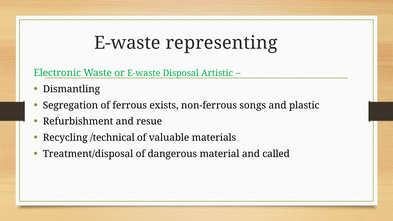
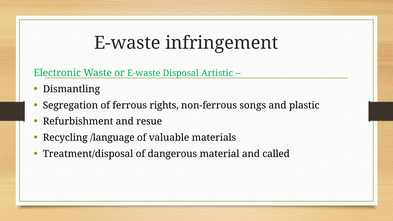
representing: representing -> infringement (222, 43)
exists: exists -> rights (164, 105)
/technical: /technical -> /language (112, 138)
